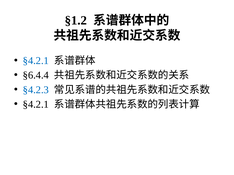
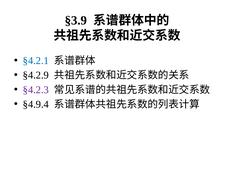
§1.2: §1.2 -> §3.9 (76, 20)
§6.4.4: §6.4.4 -> §4.2.9 (36, 75)
§4.2.3 colour: blue -> purple (36, 90)
§4.2.1: §4.2.1 -> §4.9.4 (36, 105)
